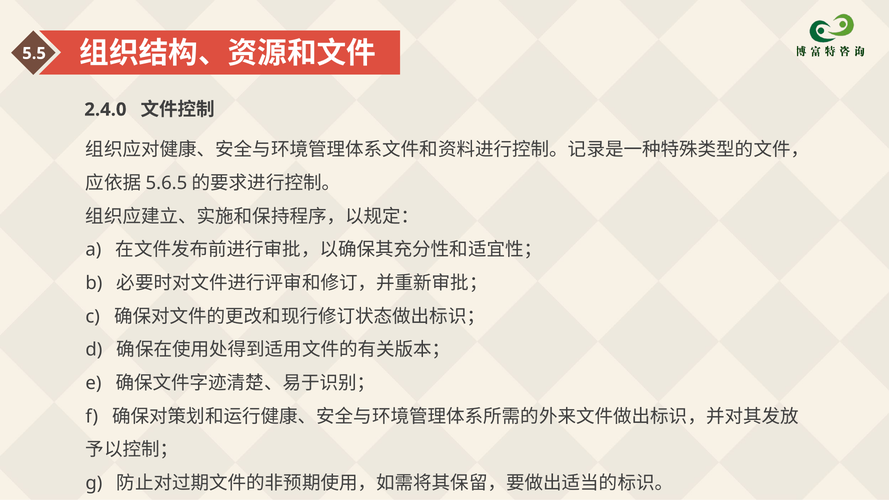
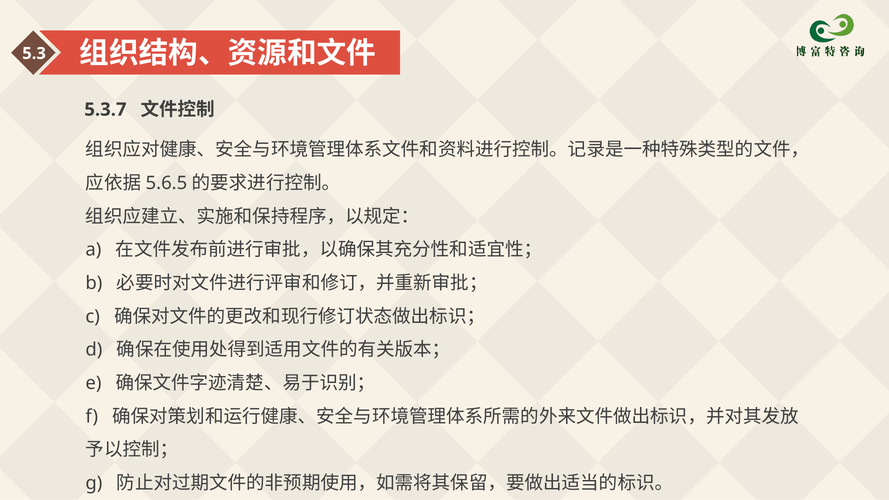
5.5: 5.5 -> 5.3 (34, 53)
2.4.0: 2.4.0 -> 5.3.7 (105, 110)
